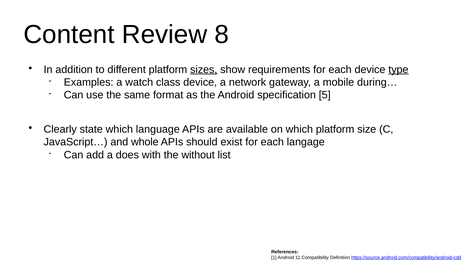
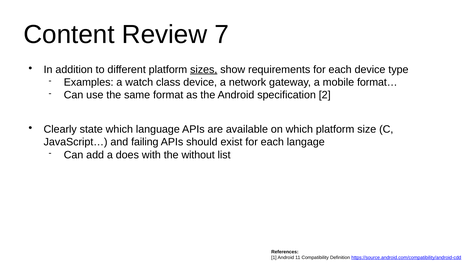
8: 8 -> 7 (222, 34)
type underline: present -> none (398, 69)
during…: during… -> format… (377, 82)
5: 5 -> 2 (325, 95)
whole: whole -> failing (145, 142)
